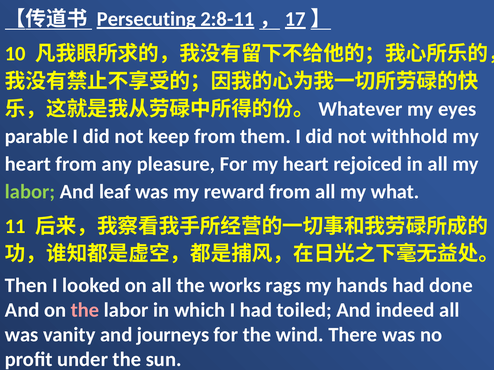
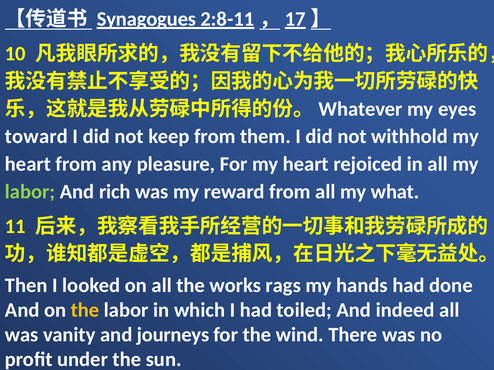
Persecuting: Persecuting -> Synagogues (146, 19)
parable: parable -> toward (36, 137)
leaf: leaf -> rich (115, 192)
the colour: pink -> yellow (85, 310)
